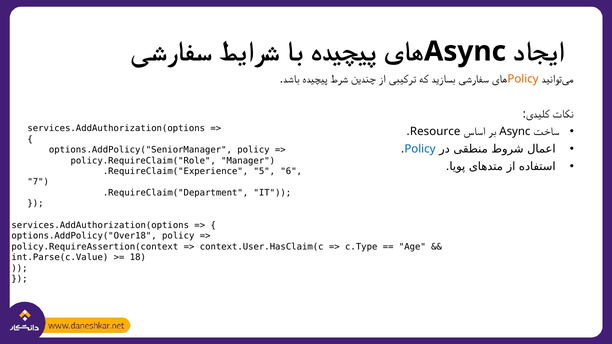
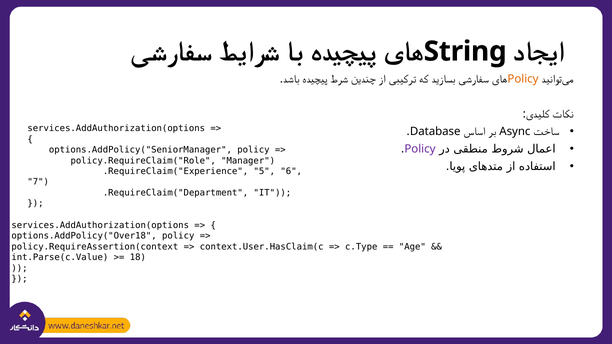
Async: Async -> String (465, 51)
Resource: Resource -> Database (435, 132)
Policy colour: blue -> purple (420, 149)
